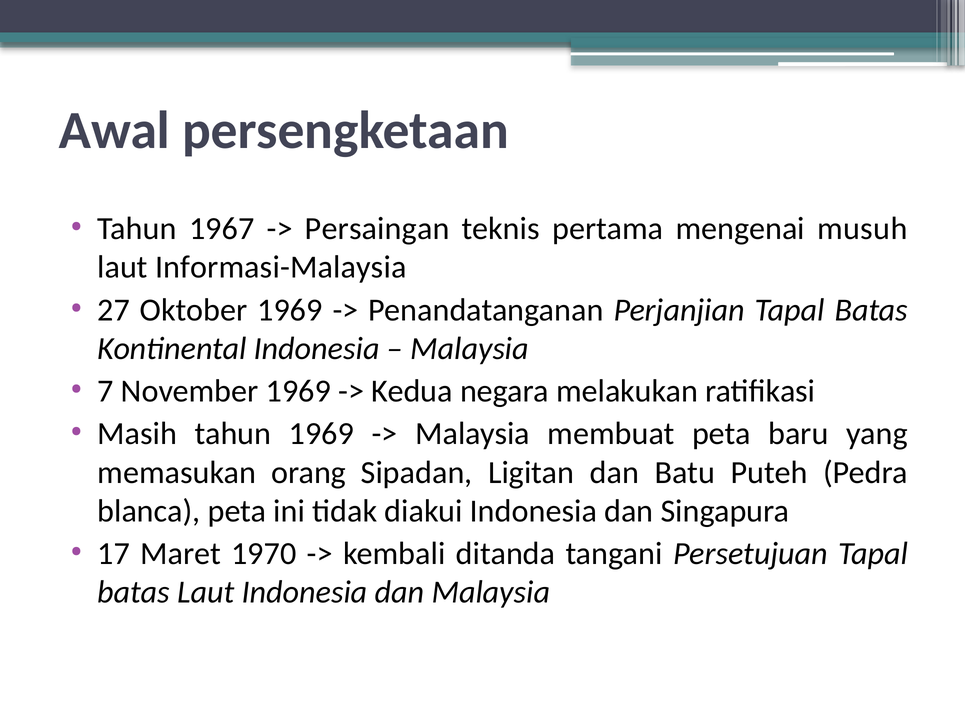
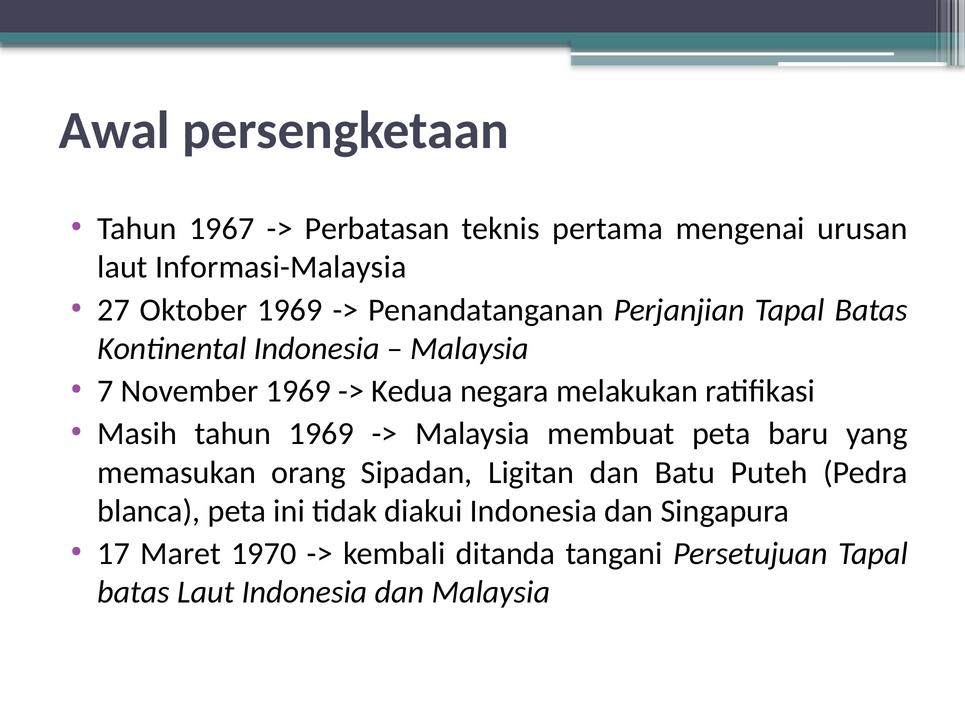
Persaingan: Persaingan -> Perbatasan (377, 229)
musuh: musuh -> urusan (862, 229)
